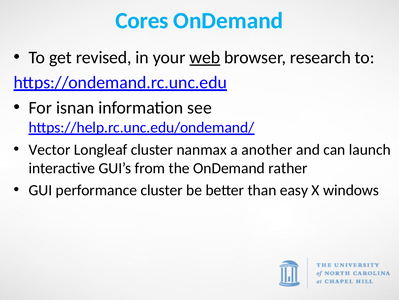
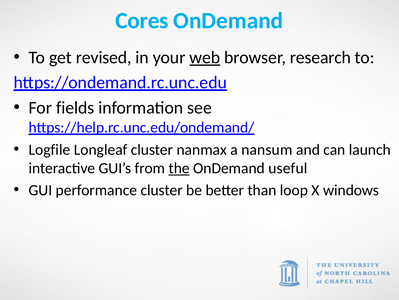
isnan: isnan -> fields (75, 107)
Vector: Vector -> Logfile (49, 149)
another: another -> nansum (267, 149)
the underline: none -> present (179, 168)
rather: rather -> useful (288, 168)
easy: easy -> loop (294, 190)
